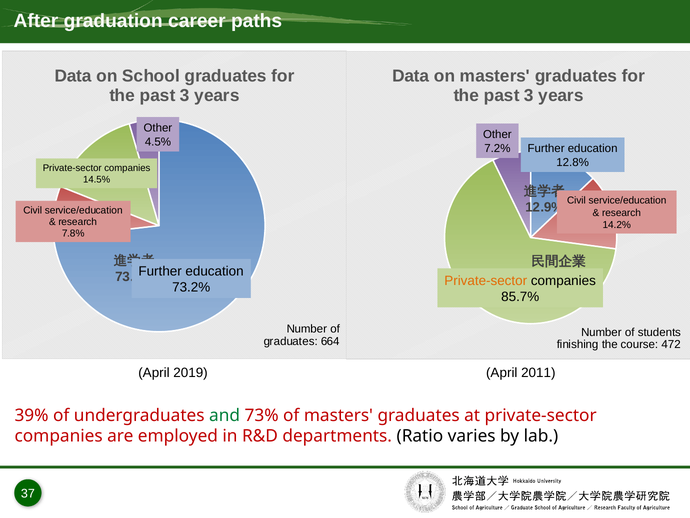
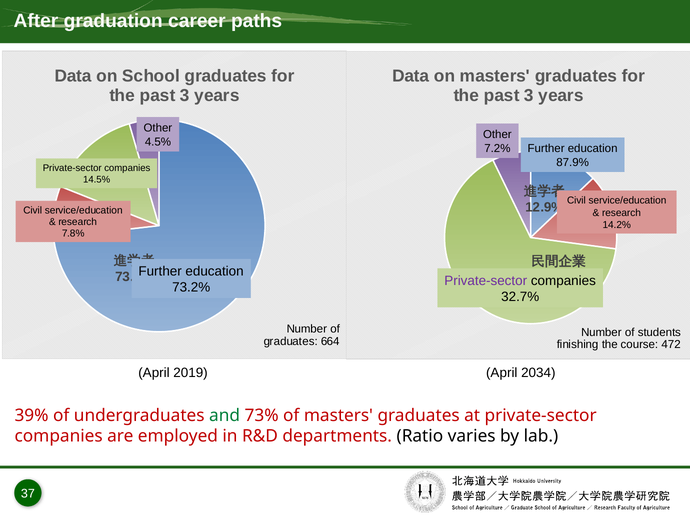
12.8%: 12.8% -> 87.9% (573, 162)
Private-sector colour: orange -> purple (486, 280)
85.7%: 85.7% -> 32.7% (520, 297)
2011: 2011 -> 2034 (538, 372)
